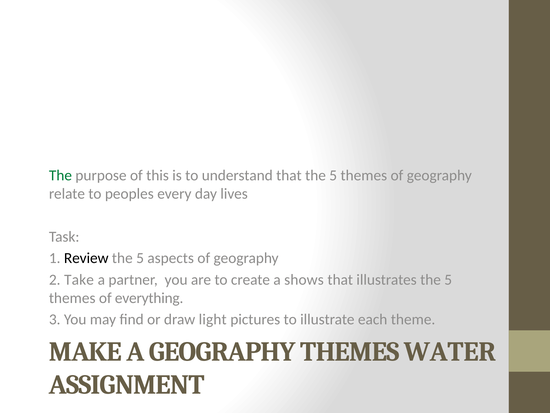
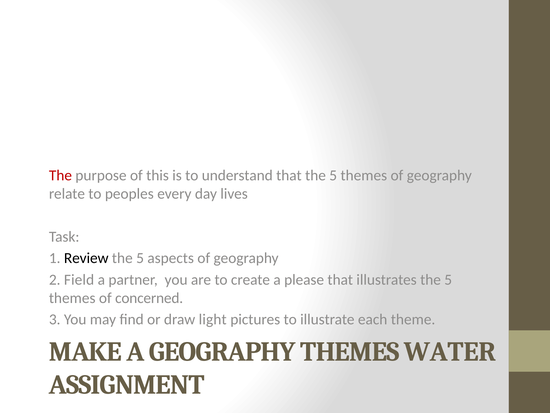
The colour: green -> red (60, 175)
Take: Take -> Field (79, 279)
shows: shows -> please (304, 279)
everything: everything -> concerned (149, 298)
